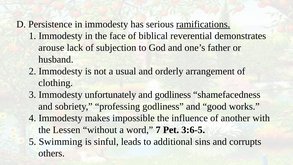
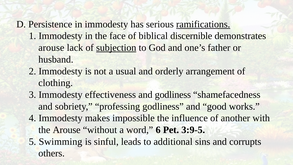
reverential: reverential -> discernible (191, 36)
subjection underline: none -> present (116, 48)
unfortunately: unfortunately -> effectiveness (110, 95)
the Lessen: Lessen -> Arouse (67, 130)
7: 7 -> 6 (158, 130)
3:6-5: 3:6-5 -> 3:9-5 (193, 130)
